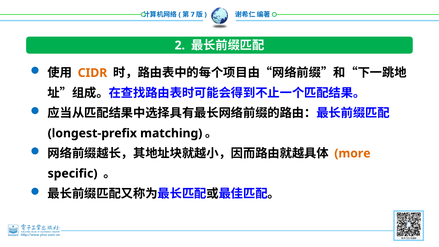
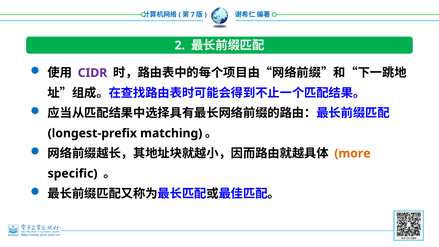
CIDR colour: orange -> purple (92, 73)
